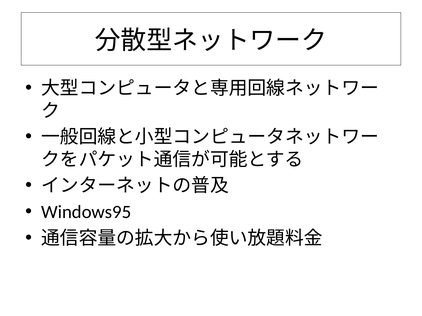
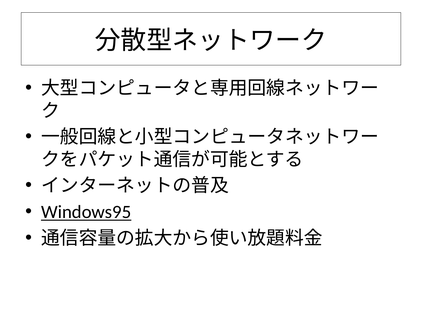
Windows95 underline: none -> present (86, 212)
